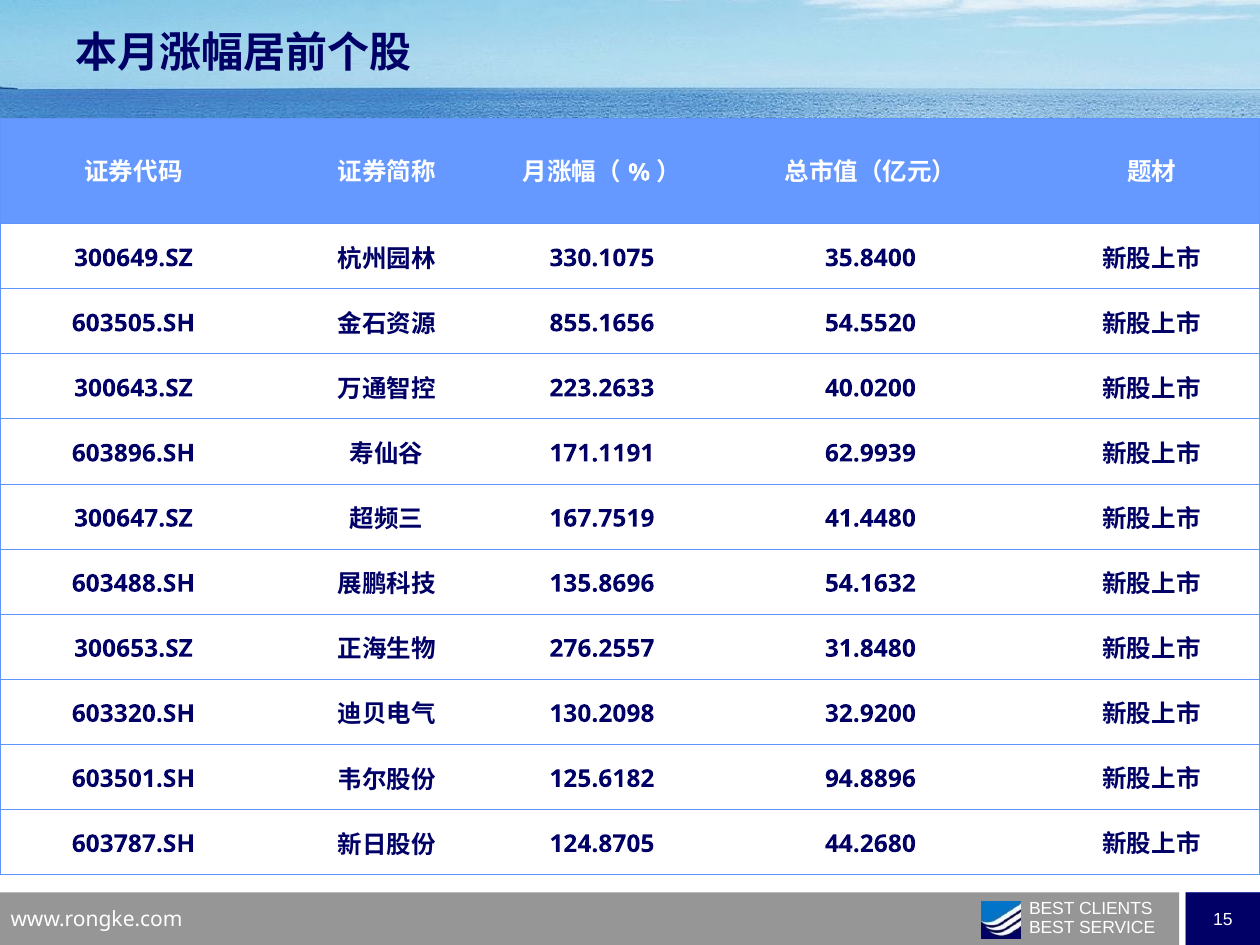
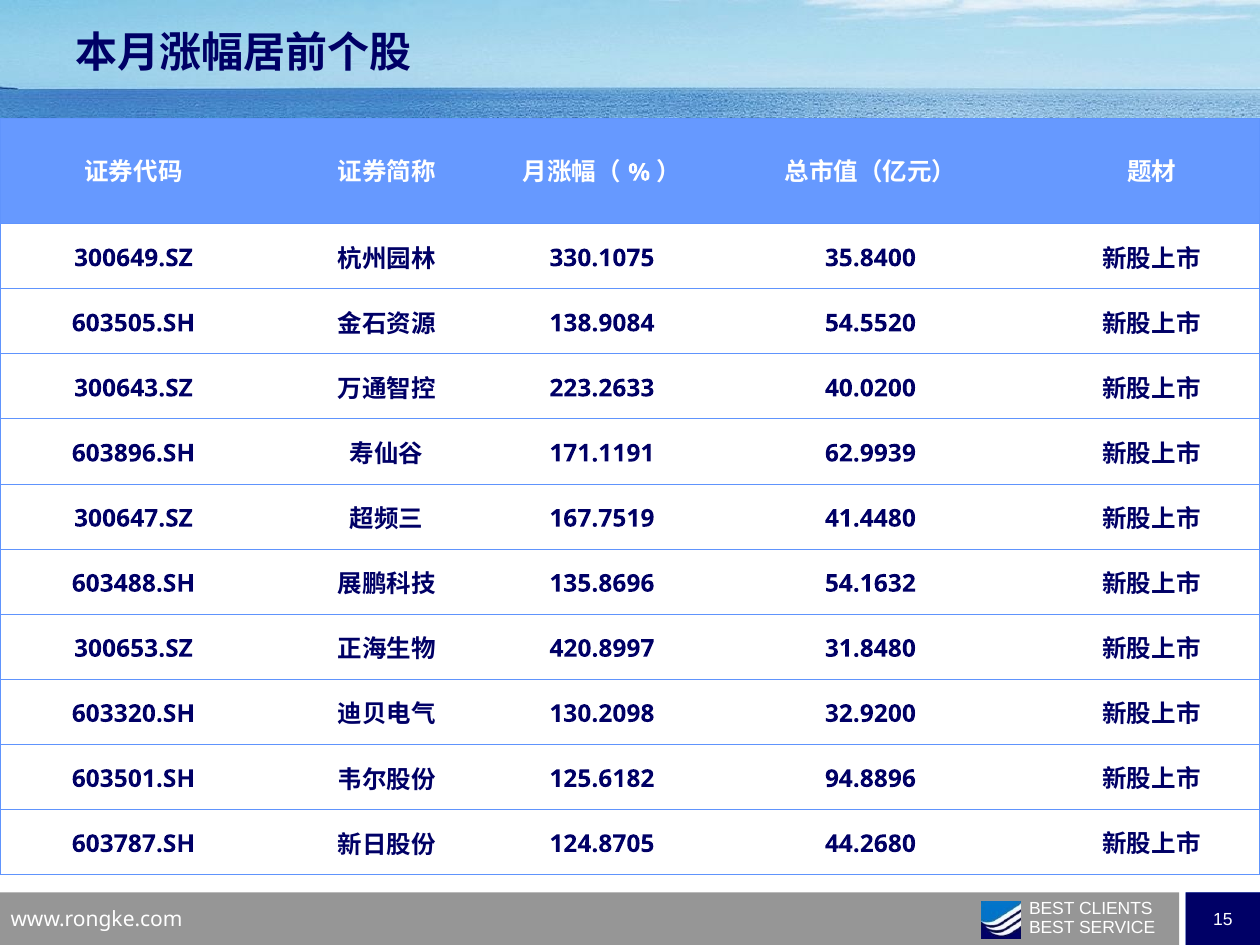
855.1656: 855.1656 -> 138.9084 (602, 323)
276.2557: 276.2557 -> 420.8997 (602, 649)
